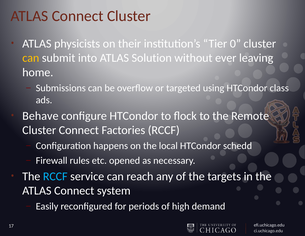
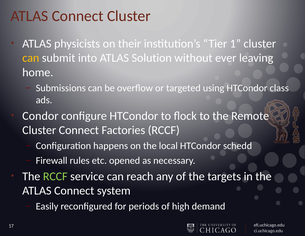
0: 0 -> 1 (235, 44)
Behave: Behave -> Condor (40, 116)
RCCF colour: light blue -> light green (55, 176)
